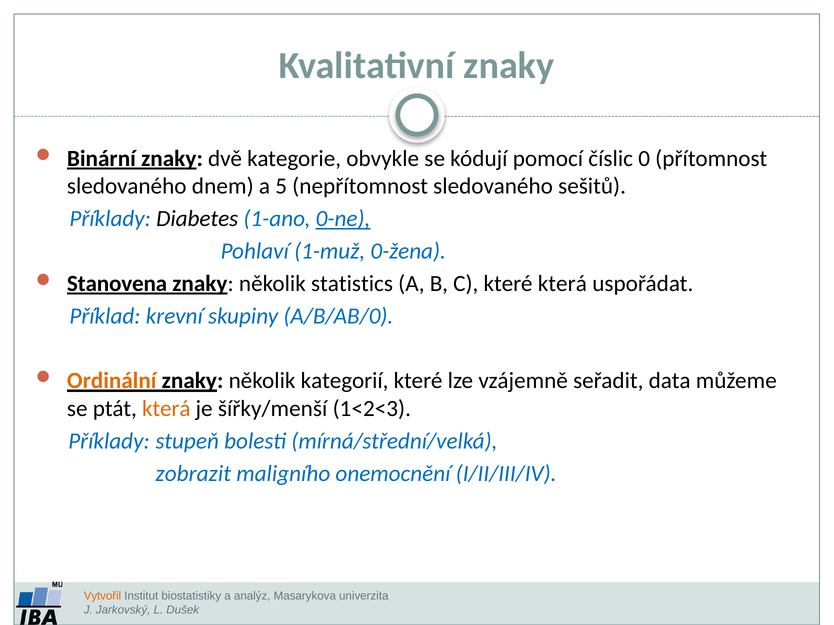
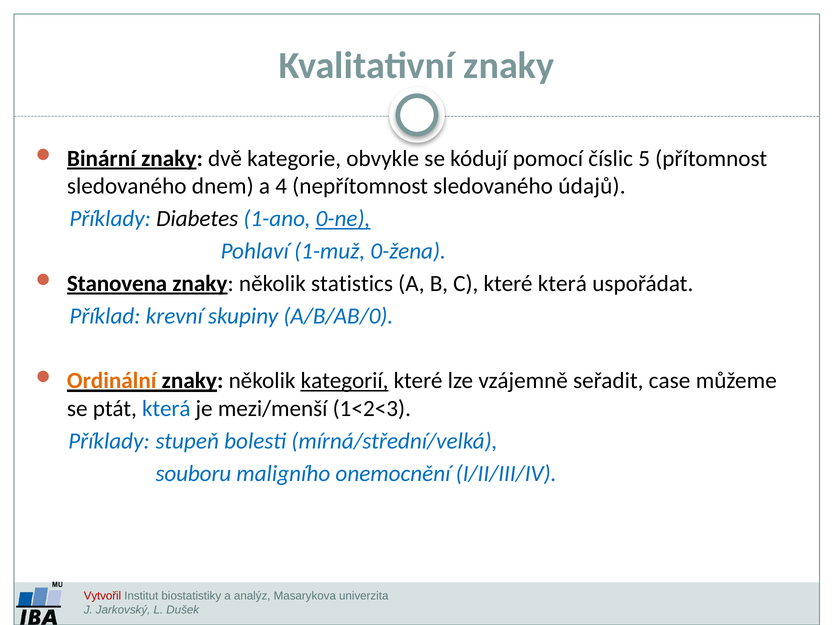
0: 0 -> 5 (644, 159)
5: 5 -> 4 (281, 187)
sešitů: sešitů -> údajů (592, 187)
kategorií underline: none -> present (345, 381)
data: data -> case (670, 381)
která colour: orange -> blue (166, 409)
šířky/menší: šířky/menší -> mezi/menší (273, 409)
zobrazit: zobrazit -> souboru (193, 474)
Vytvořil colour: orange -> red (102, 597)
